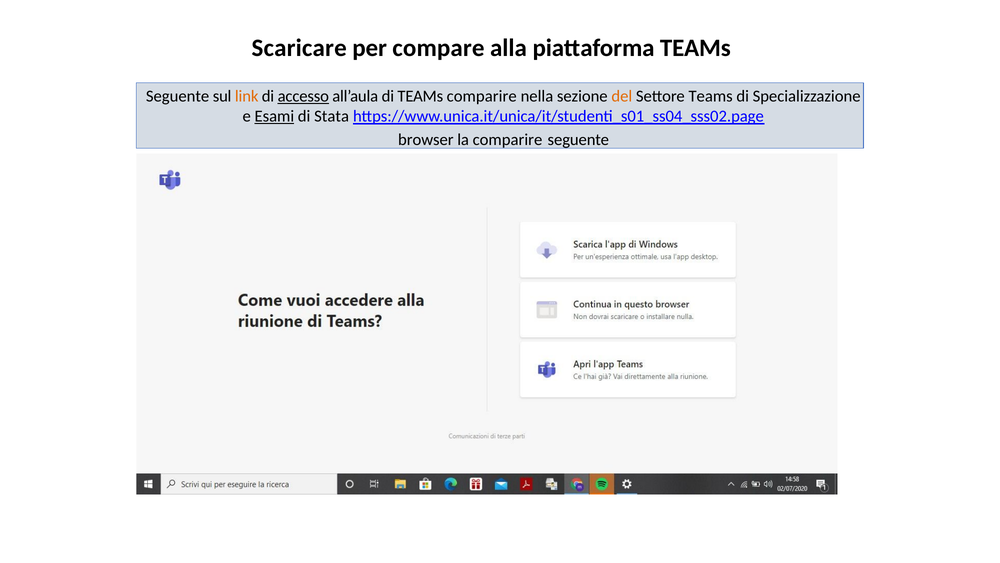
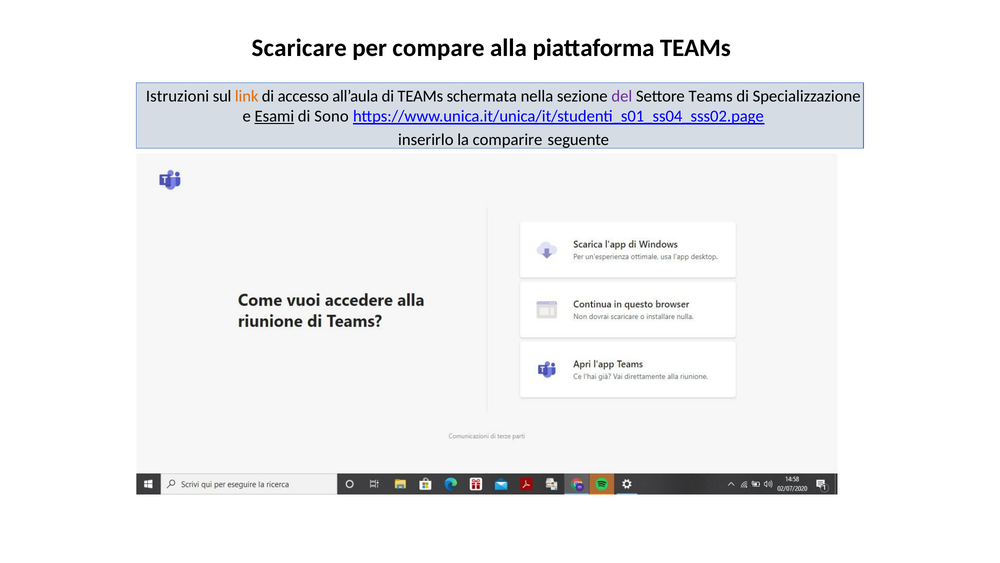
Seguente: Seguente -> Istruzioni (178, 96)
accesso underline: present -> none (303, 96)
TEAMs comparire: comparire -> schermata (482, 96)
del colour: orange -> purple (622, 96)
Stata: Stata -> Sono (332, 116)
browser: browser -> inserirlo (426, 139)
